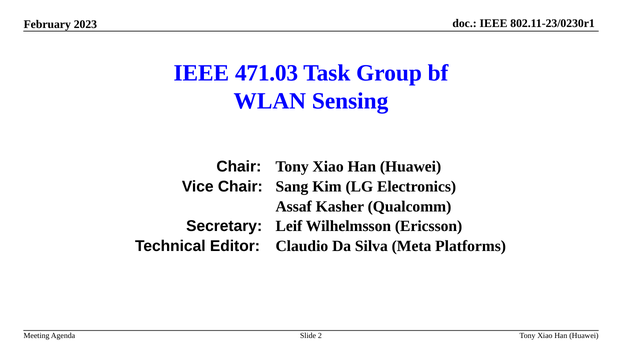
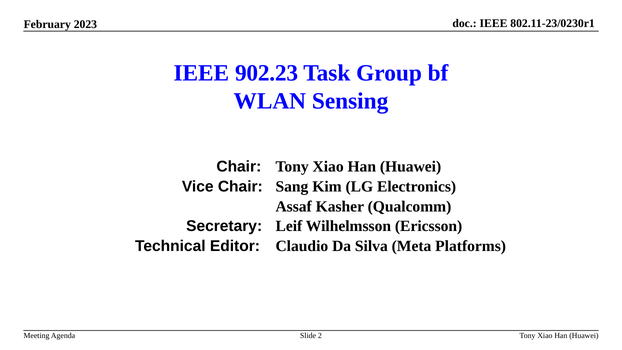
471.03: 471.03 -> 902.23 (267, 73)
